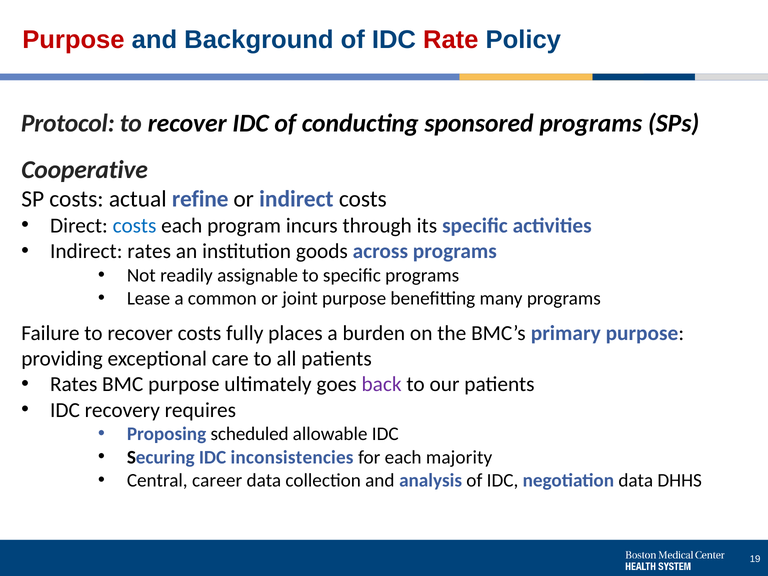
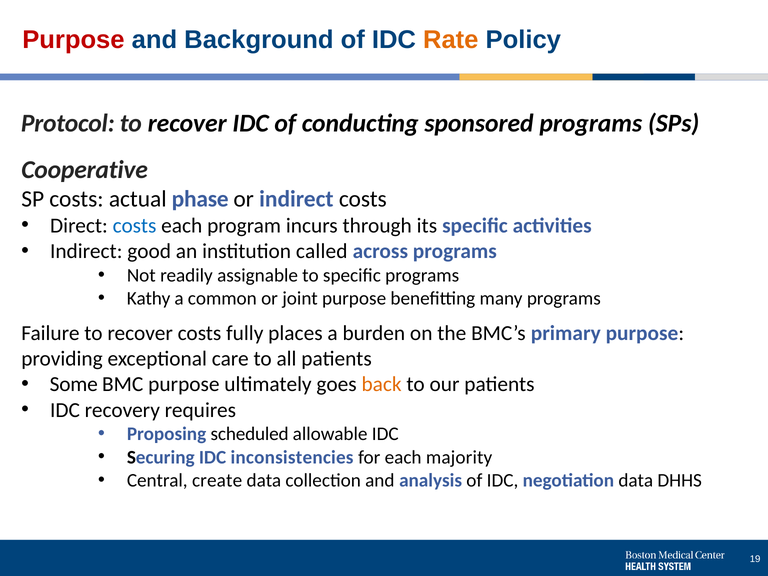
Rate colour: red -> orange (451, 40)
refine: refine -> phase (200, 199)
Indirect rates: rates -> good (149, 251)
goods: goods -> called (322, 251)
Lease: Lease -> Kathy (149, 298)
Rates: Rates -> Some (74, 384)
back colour: purple -> orange (382, 384)
career: career -> create (217, 480)
